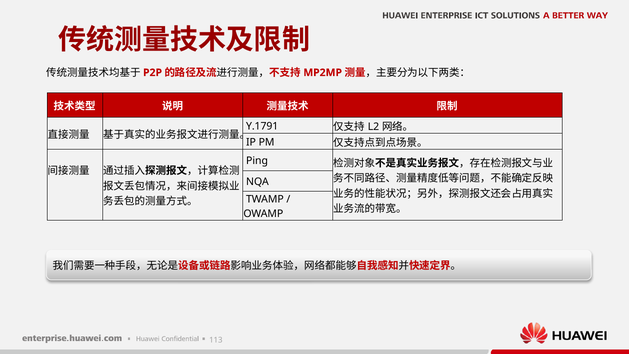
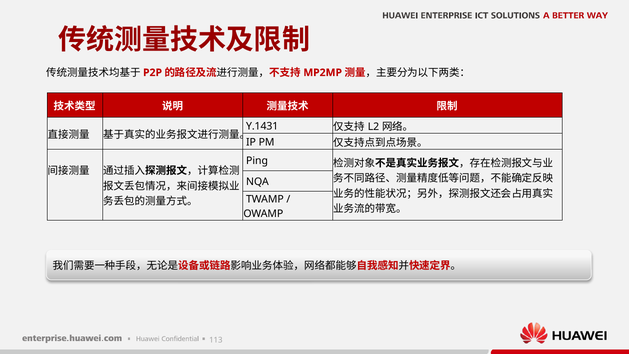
Y.1791: Y.1791 -> Y.1431 (262, 126)
